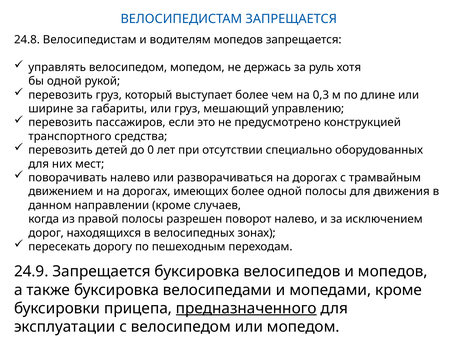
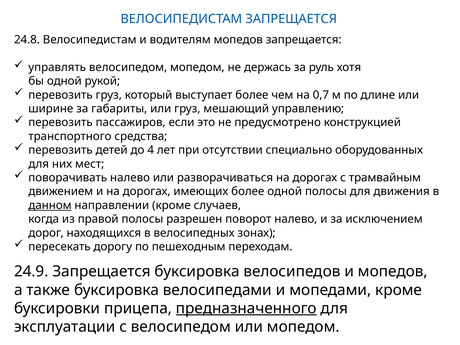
0,3: 0,3 -> 0,7 (321, 95)
0: 0 -> 4 (151, 150)
данном underline: none -> present (50, 205)
